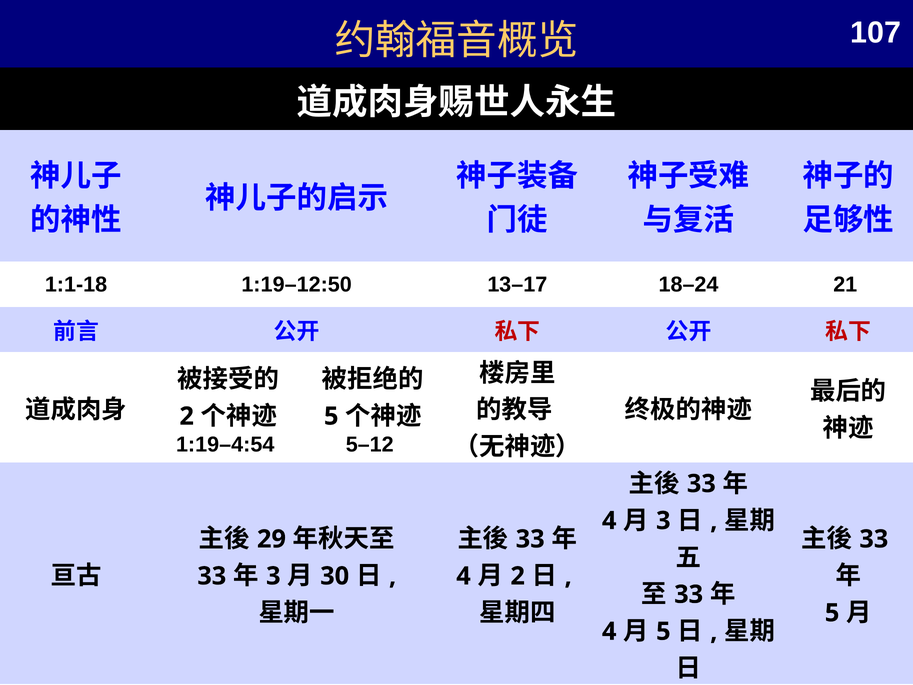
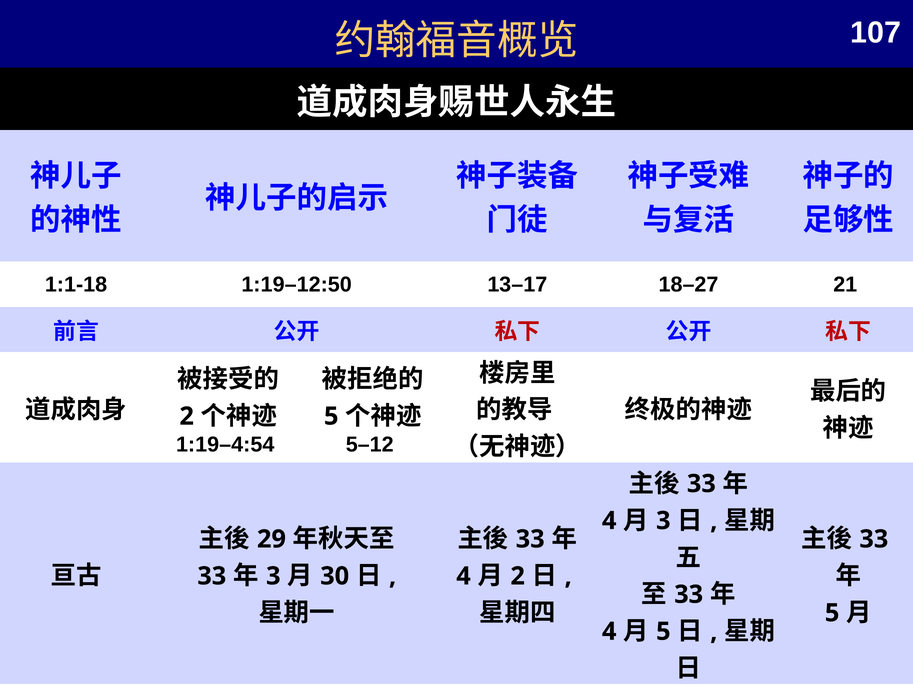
18–24: 18–24 -> 18–27 (689, 284)
